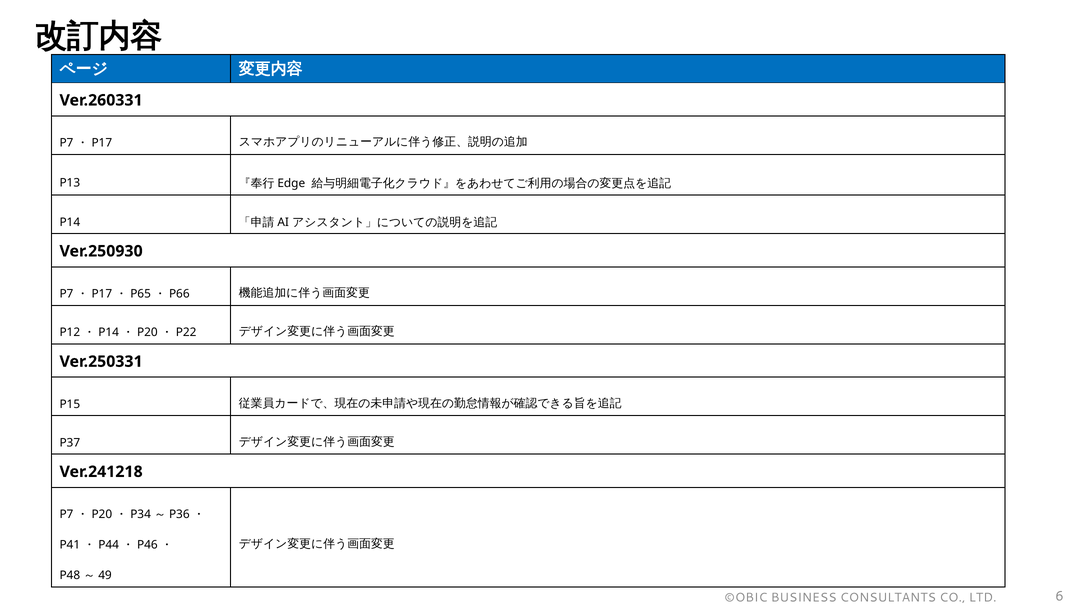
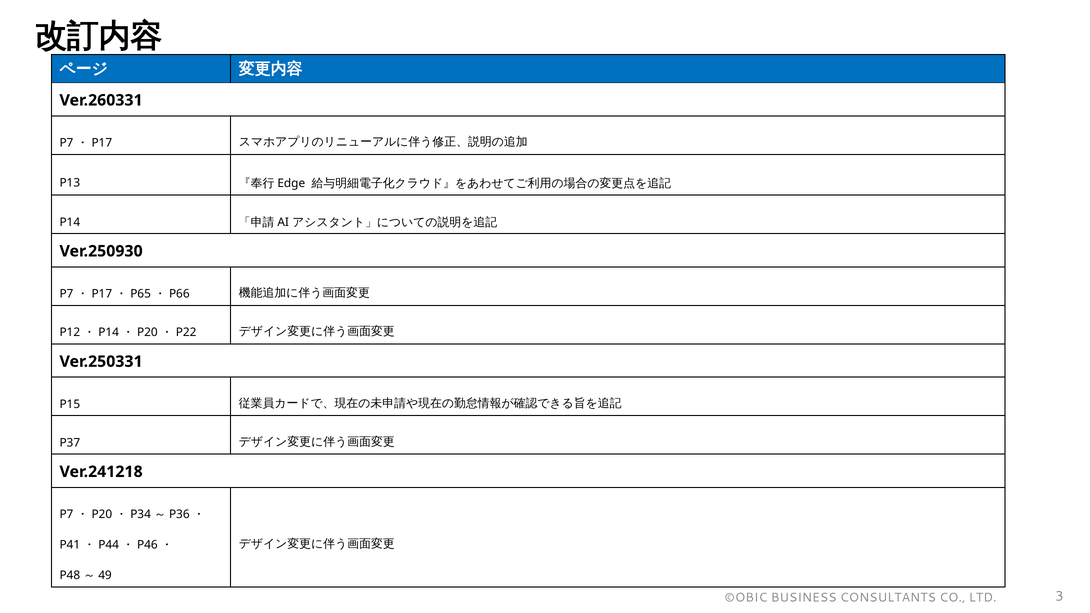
6: 6 -> 3 (1059, 596)
